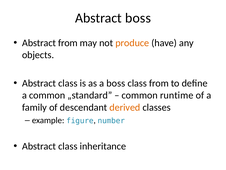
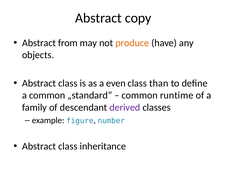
Abstract boss: boss -> copy (138, 18)
a boss: boss -> even (116, 83)
class from: from -> than (159, 83)
derived colour: orange -> purple (125, 107)
